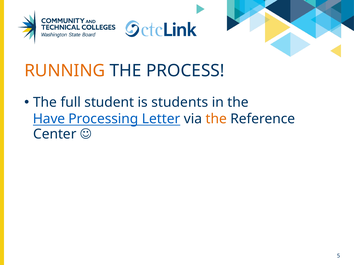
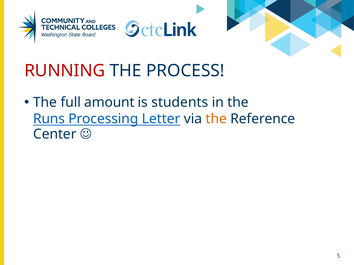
RUNNING colour: orange -> red (65, 71)
student: student -> amount (109, 103)
Have: Have -> Runs (49, 119)
